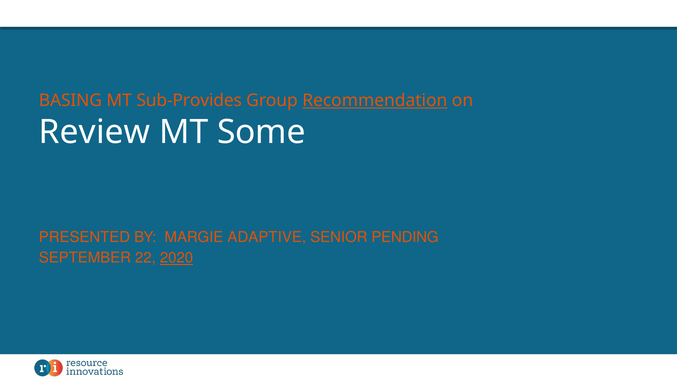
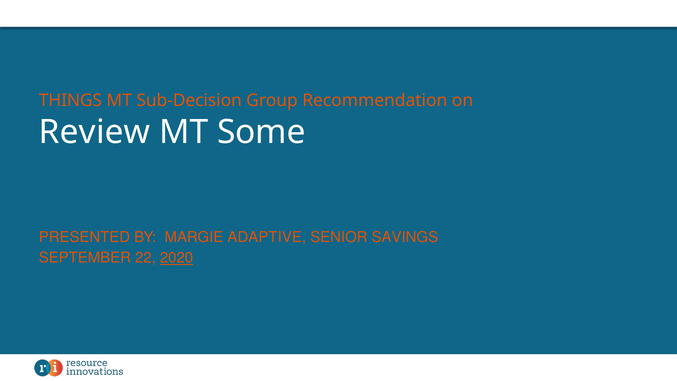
BASING: BASING -> THINGS (70, 100)
Sub-Provides: Sub-Provides -> Sub-Decision (189, 100)
Recommendation underline: present -> none (375, 100)
PENDING: PENDING -> SAVINGS (405, 237)
